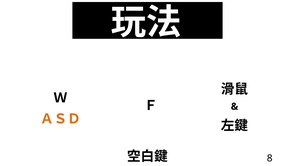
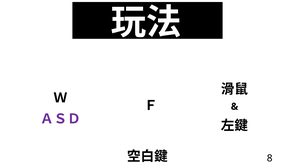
ＡＳＤ colour: orange -> purple (60, 119)
